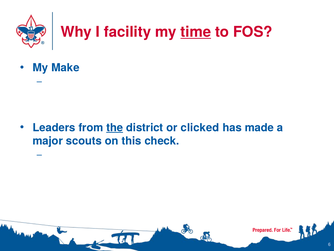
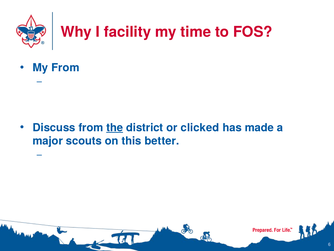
time underline: present -> none (196, 32)
My Make: Make -> From (65, 68)
Leaders: Leaders -> Discuss (54, 127)
check: check -> better (162, 141)
